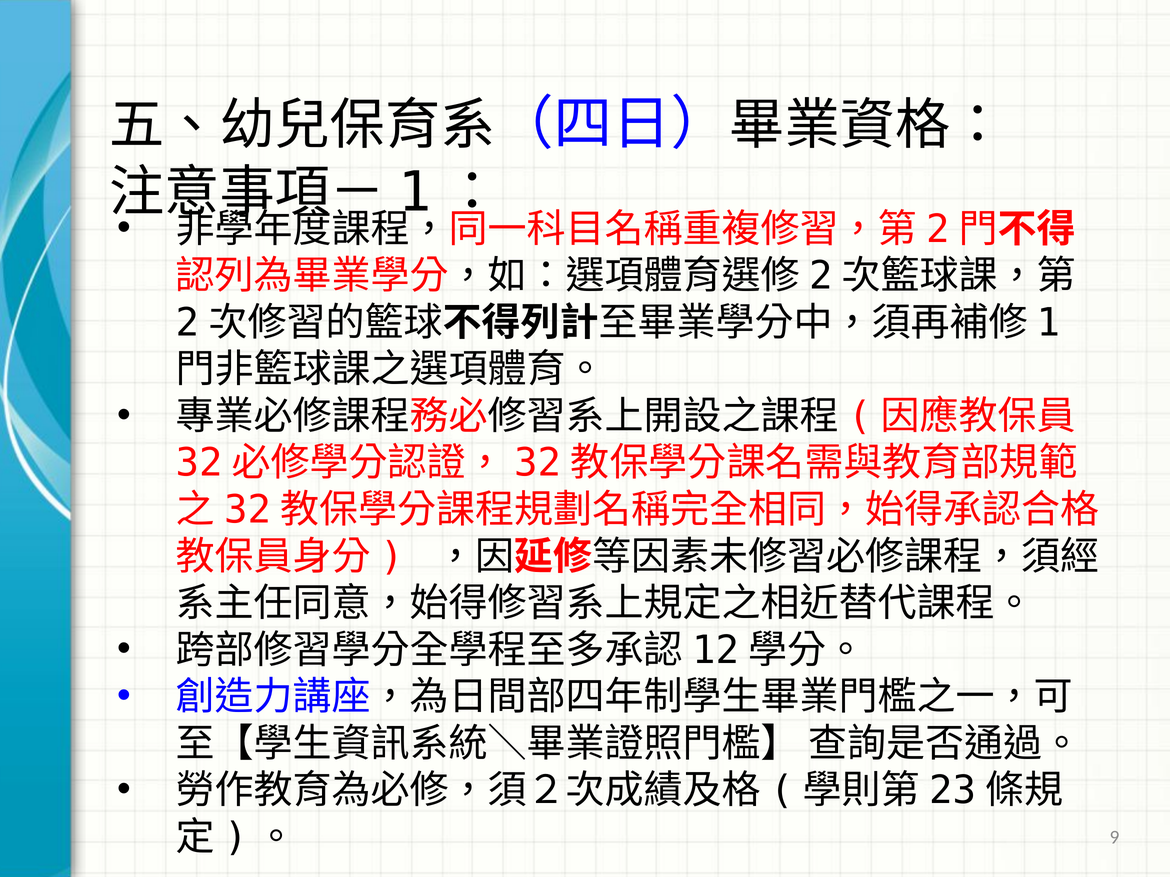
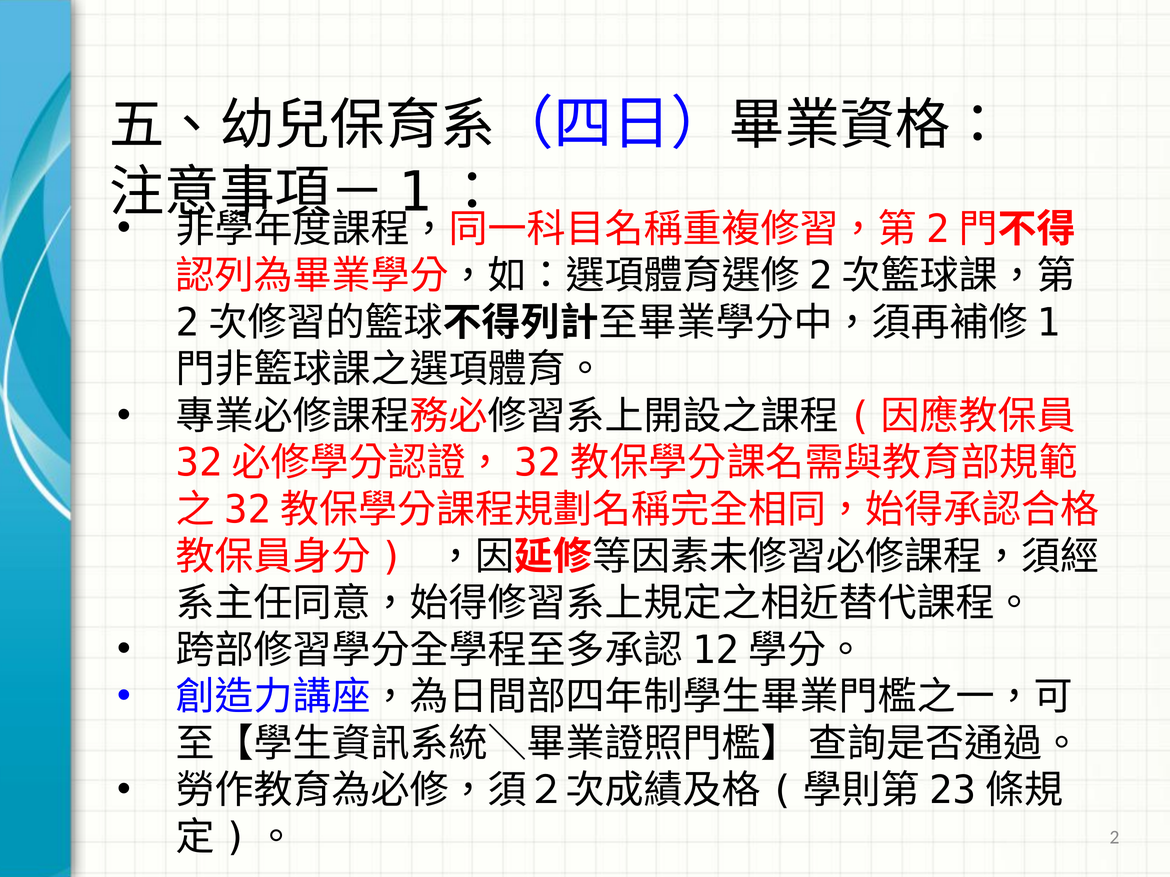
9: 9 -> 2 (1114, 838)
